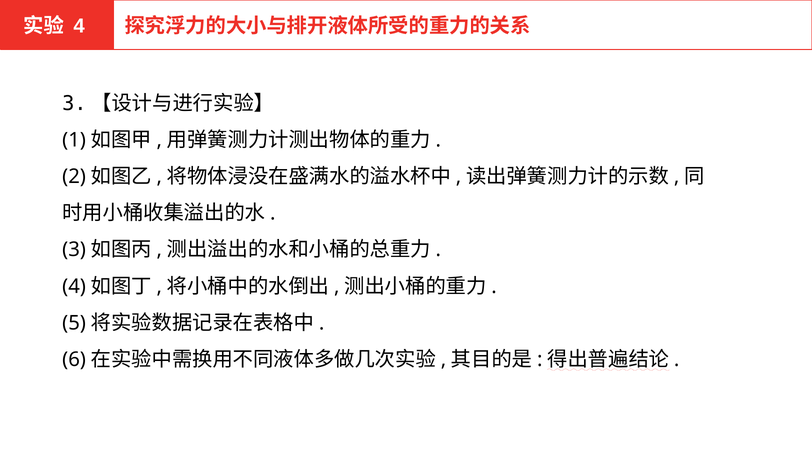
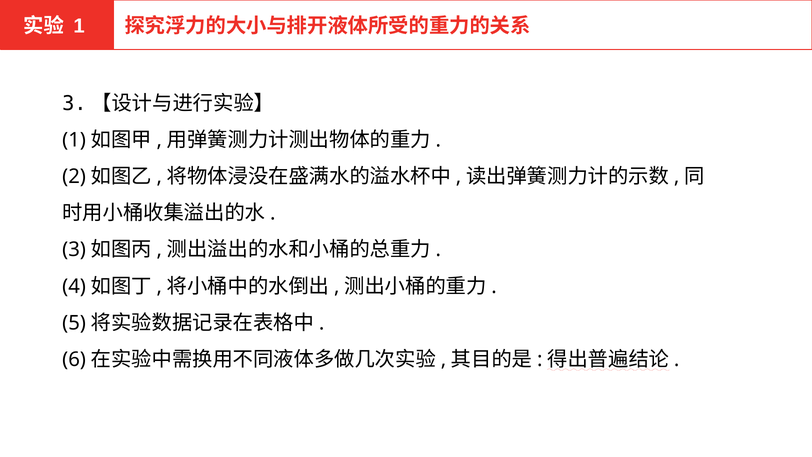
4: 4 -> 1 (79, 26)
